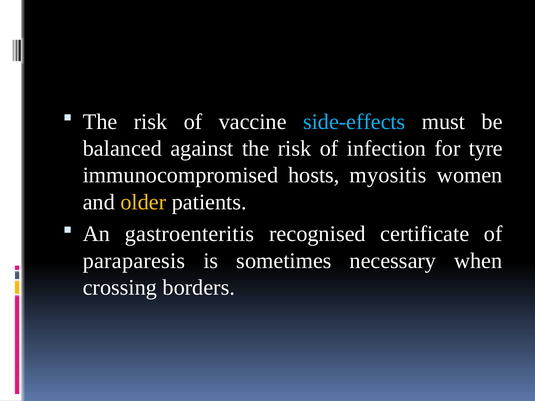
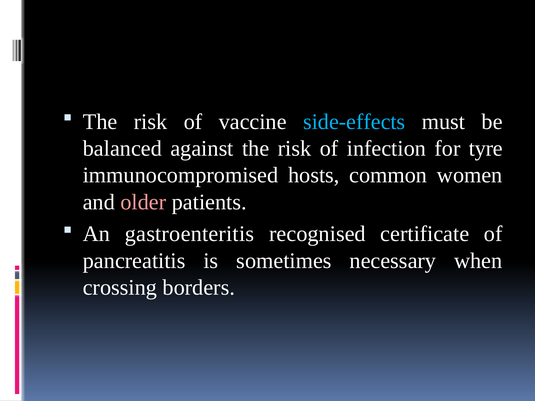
myositis: myositis -> common (388, 175)
older colour: yellow -> pink (143, 202)
paraparesis: paraparesis -> pancreatitis (134, 261)
